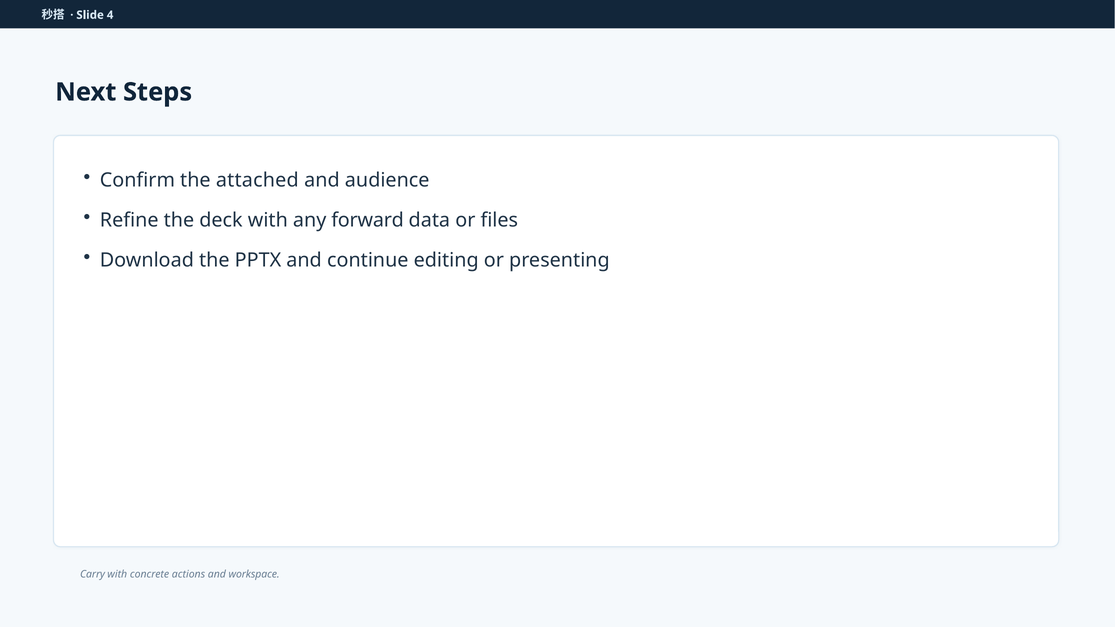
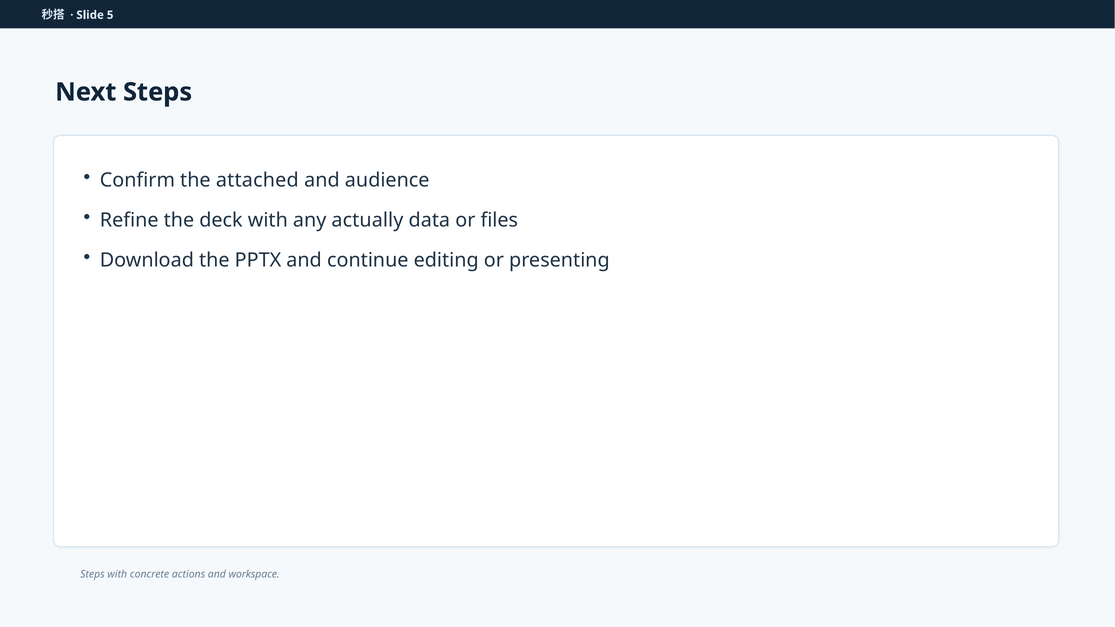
4: 4 -> 5 (110, 15)
forward: forward -> actually (367, 220)
Carry: Carry -> Steps (92, 574)
